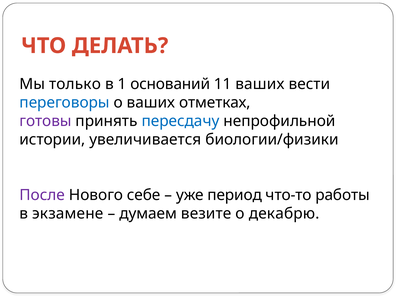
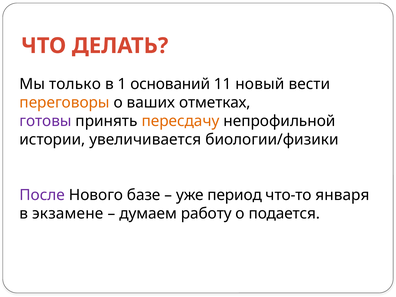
11 ваших: ваших -> новый (260, 84)
переговоры colour: blue -> orange (65, 103)
пересдачу colour: blue -> orange (180, 121)
себе: себе -> базе (144, 195)
работы: работы -> января (342, 195)
везите: везите -> работу (206, 214)
декабрю: декабрю -> подается (284, 214)
